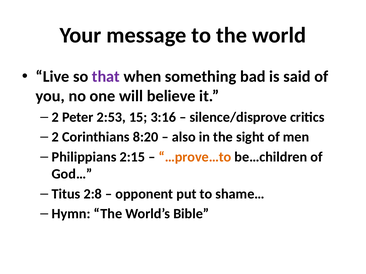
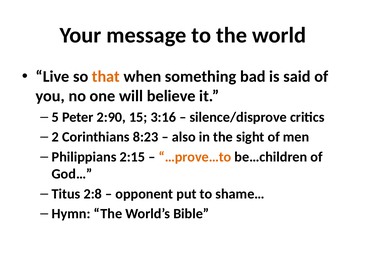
that colour: purple -> orange (106, 77)
2: 2 -> 5 (55, 117)
2:53: 2:53 -> 2:90 (111, 117)
8:20: 8:20 -> 8:23 (146, 137)
